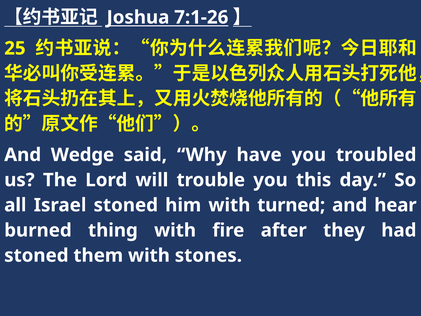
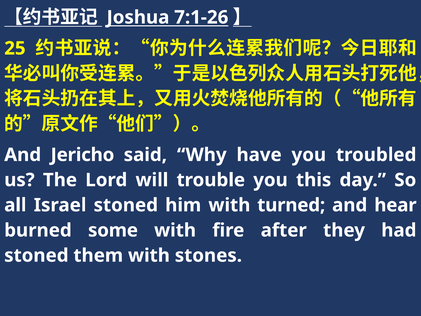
Wedge: Wedge -> Jericho (82, 155)
thing: thing -> some (113, 230)
